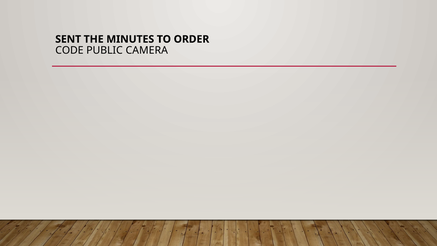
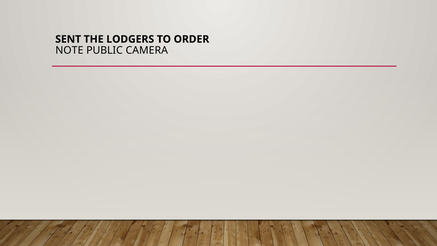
MINUTES: MINUTES -> LODGERS (130, 39)
CODE: CODE -> NOTE (69, 50)
